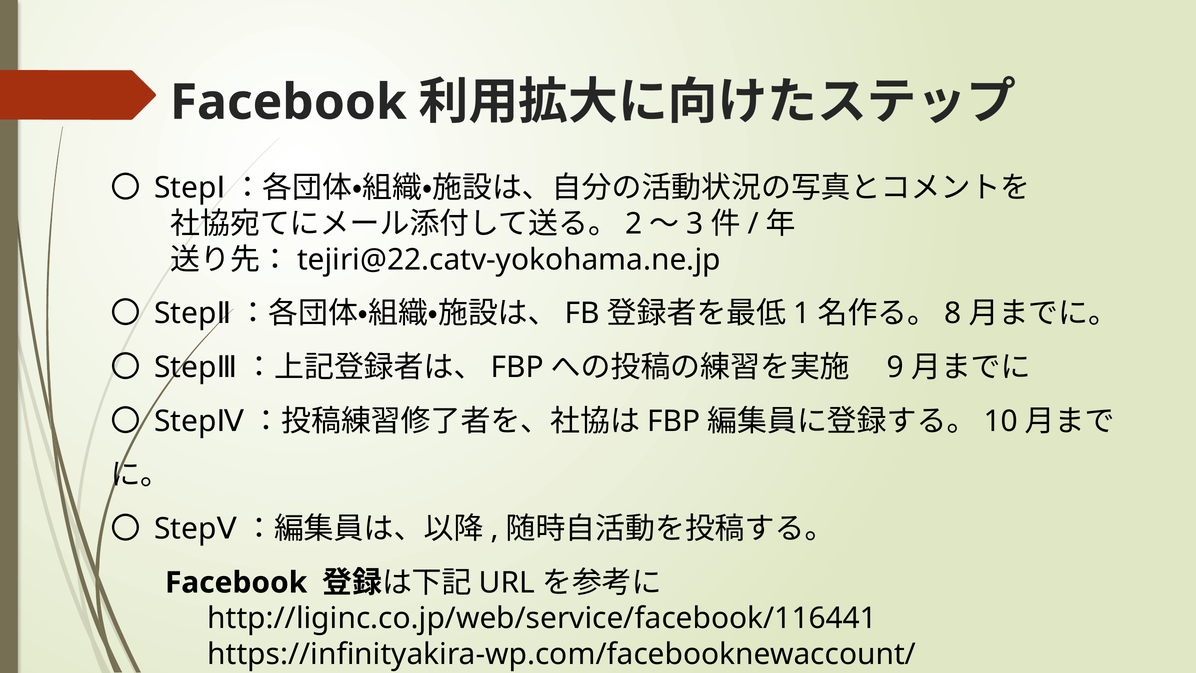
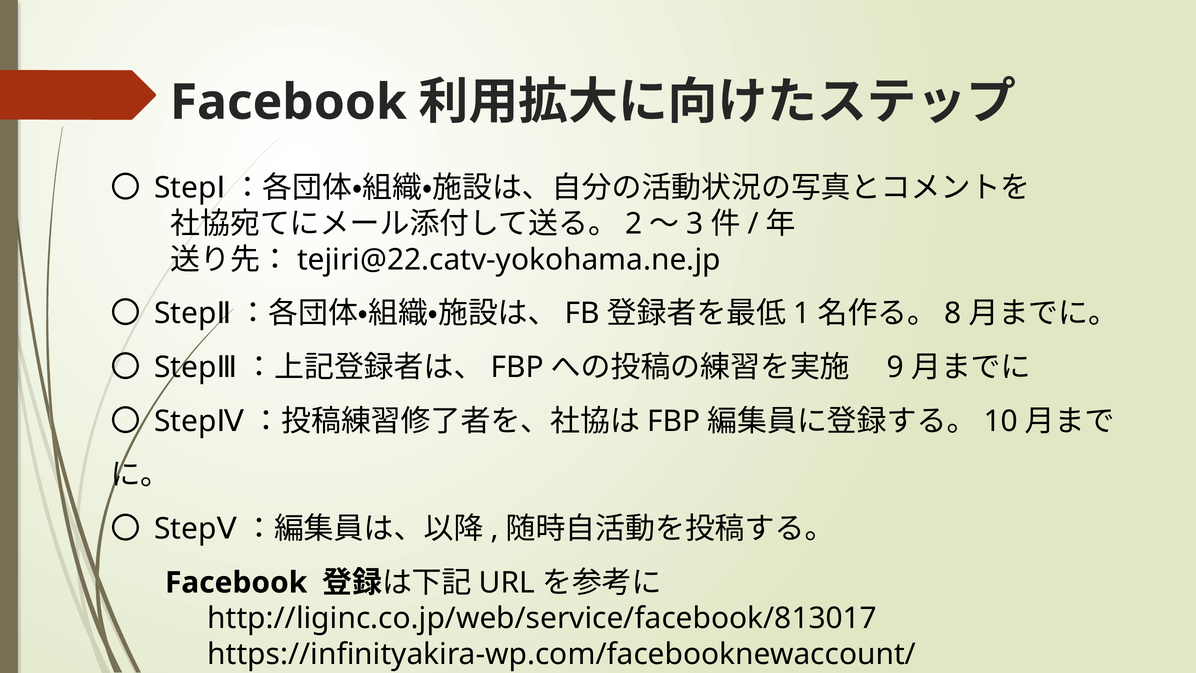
http://liginc.co.jp/web/service/facebook/116441: http://liginc.co.jp/web/service/facebook/116441 -> http://liginc.co.jp/web/service/facebook/813017 (542, 618)
